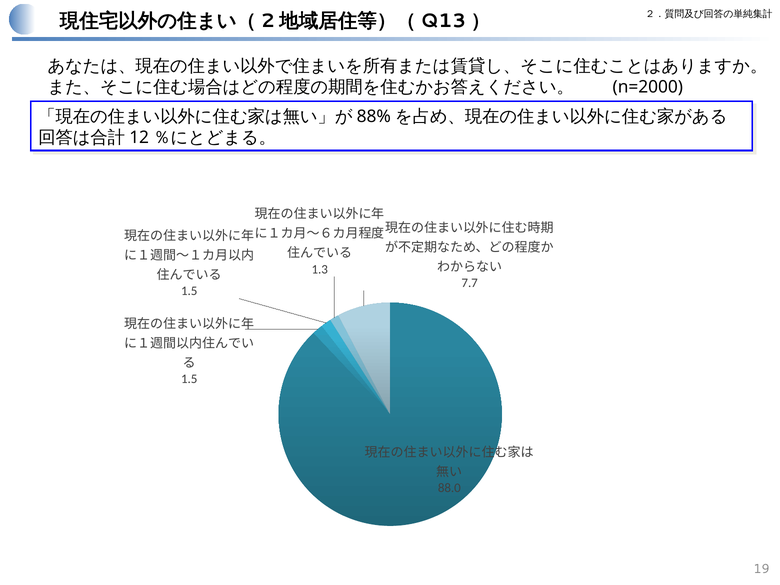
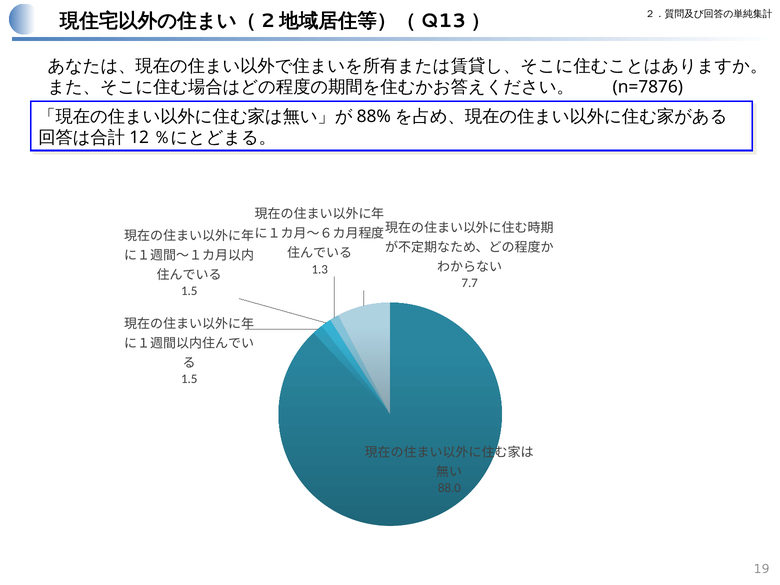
n=2000: n=2000 -> n=7876 (648, 87)
